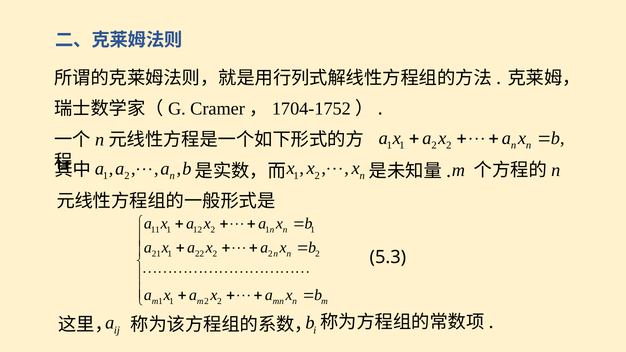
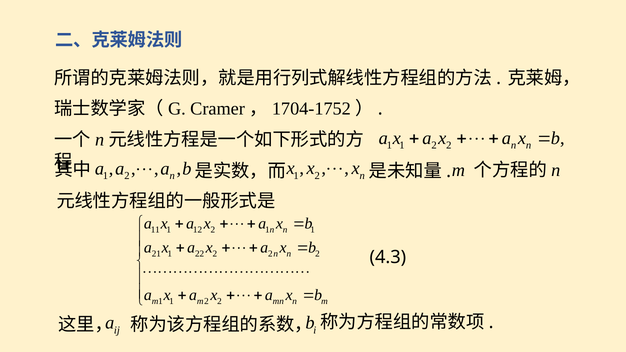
5.3: 5.3 -> 4.3 (388, 257)
